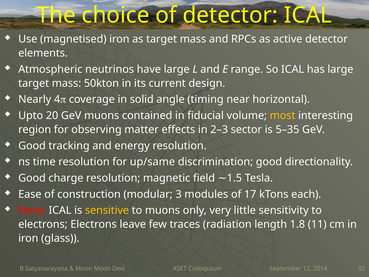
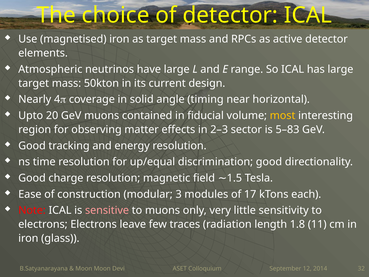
5–35: 5–35 -> 5–83 (287, 129)
up/same: up/same -> up/equal (152, 162)
sensitive colour: yellow -> pink (107, 210)
